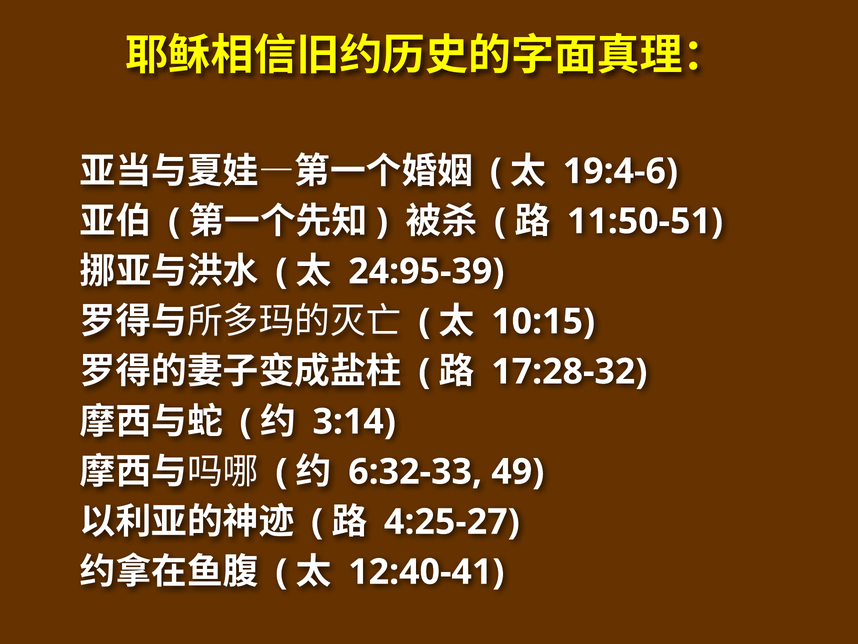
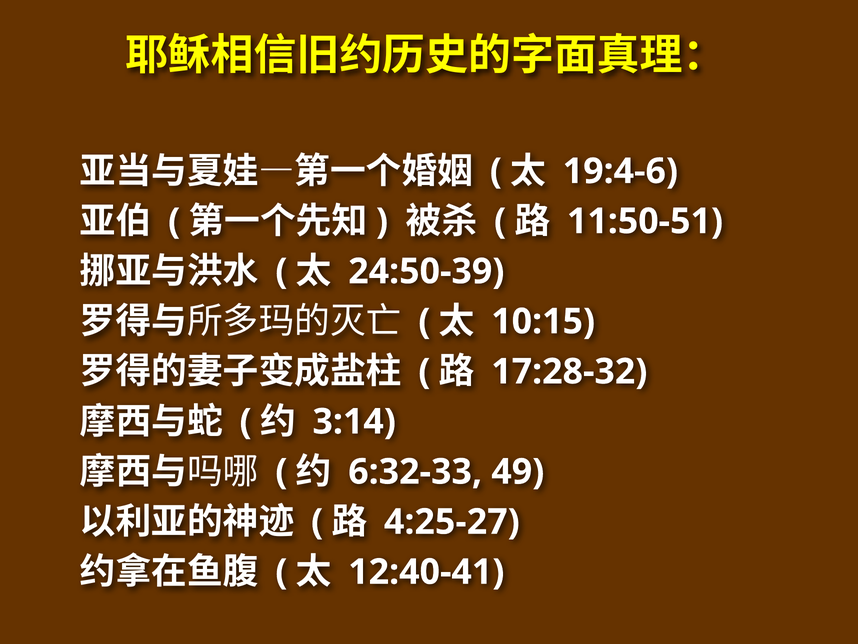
24:95-39: 24:95-39 -> 24:50-39 (426, 271)
